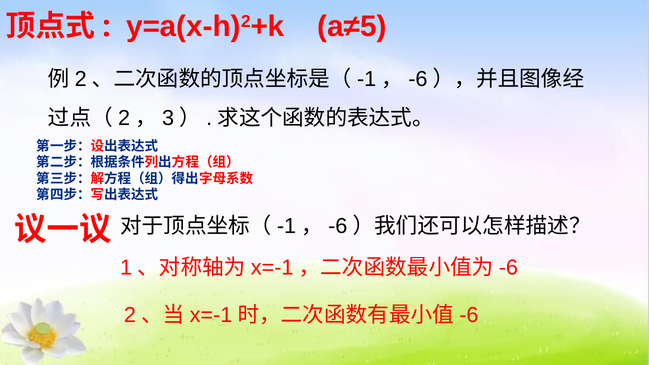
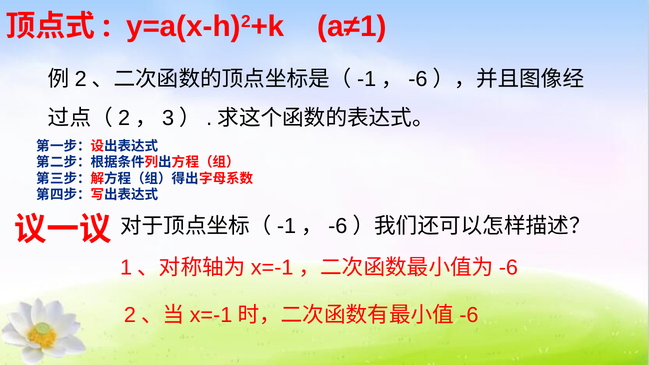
a≠5: a≠5 -> a≠1 (352, 26)
